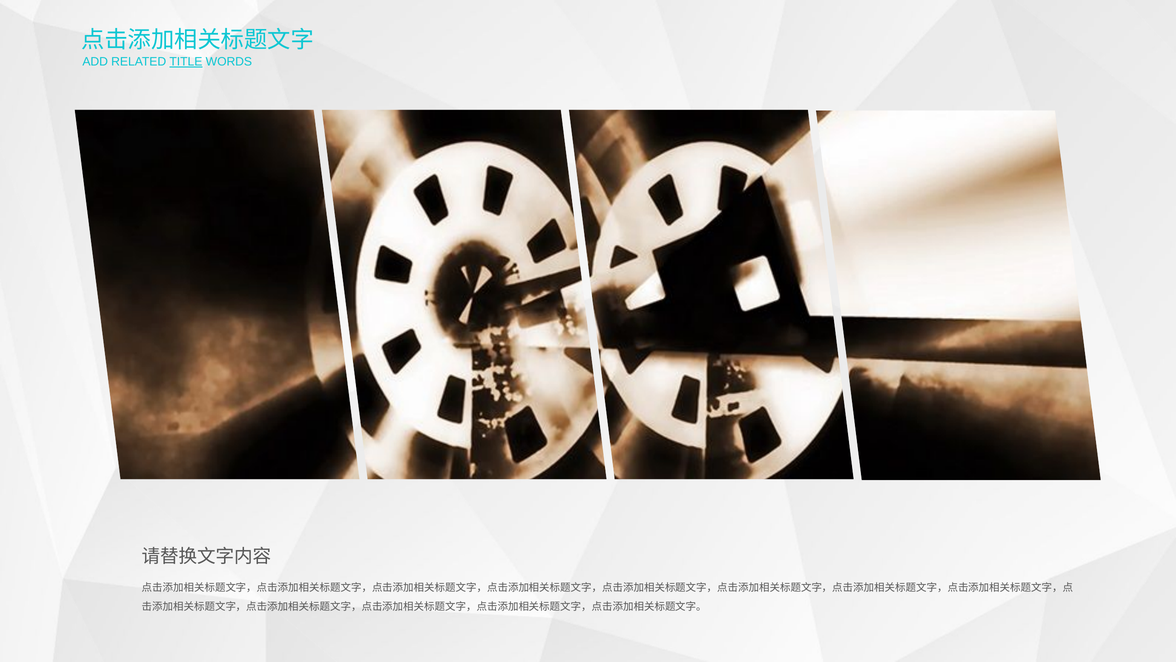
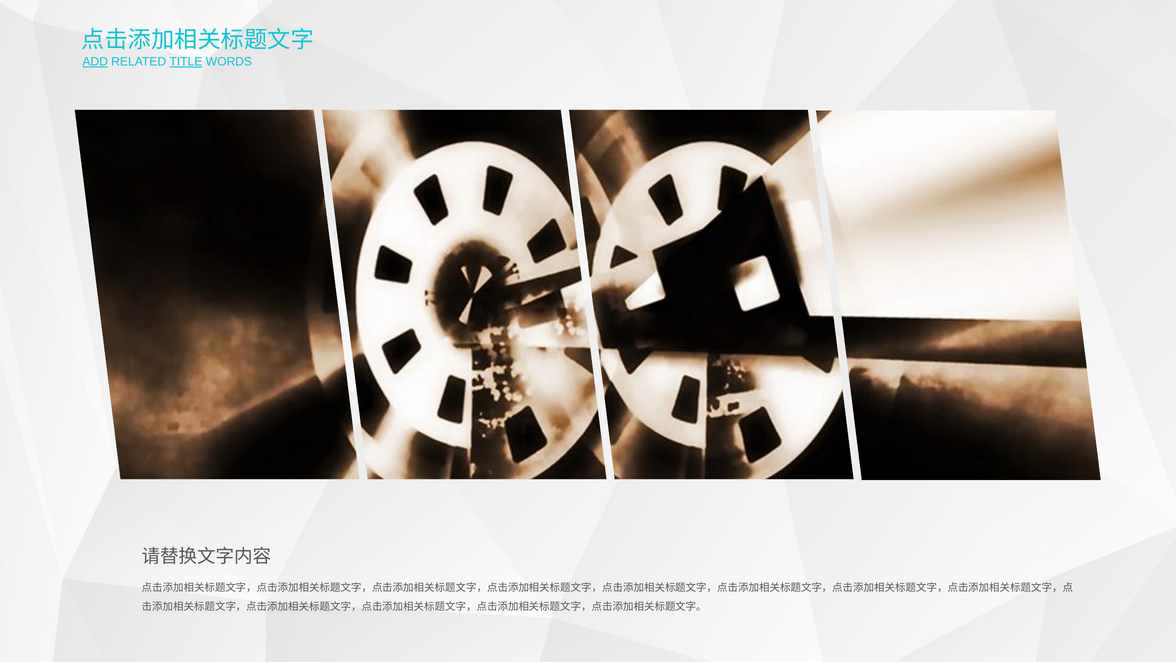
ADD underline: none -> present (95, 62)
